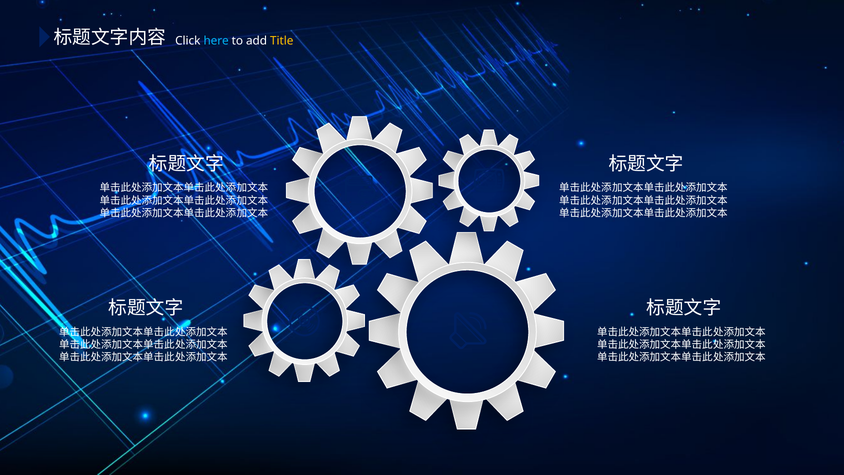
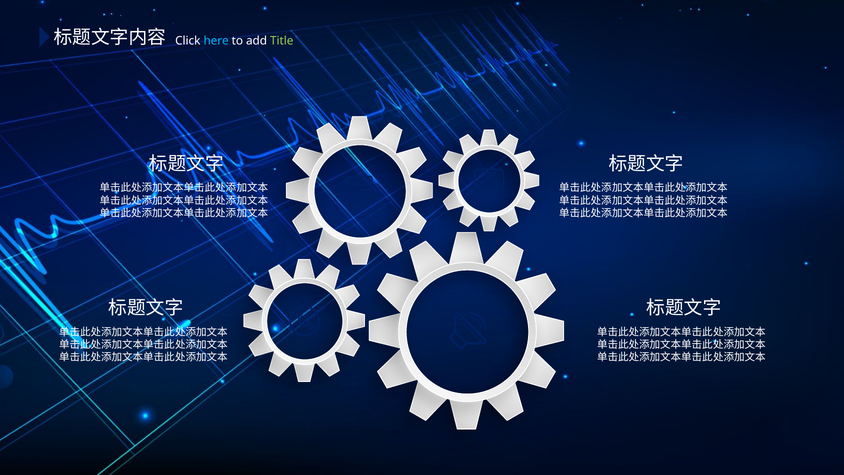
Title colour: yellow -> light green (282, 41)
